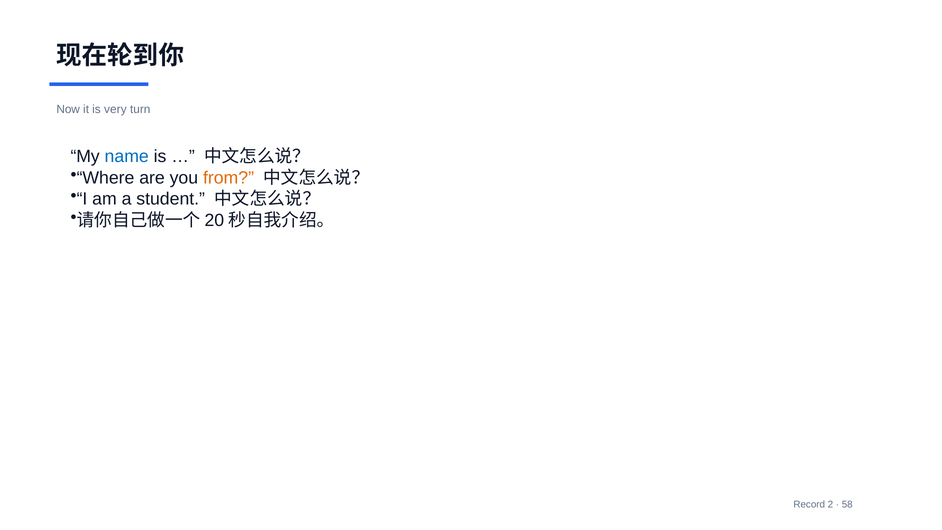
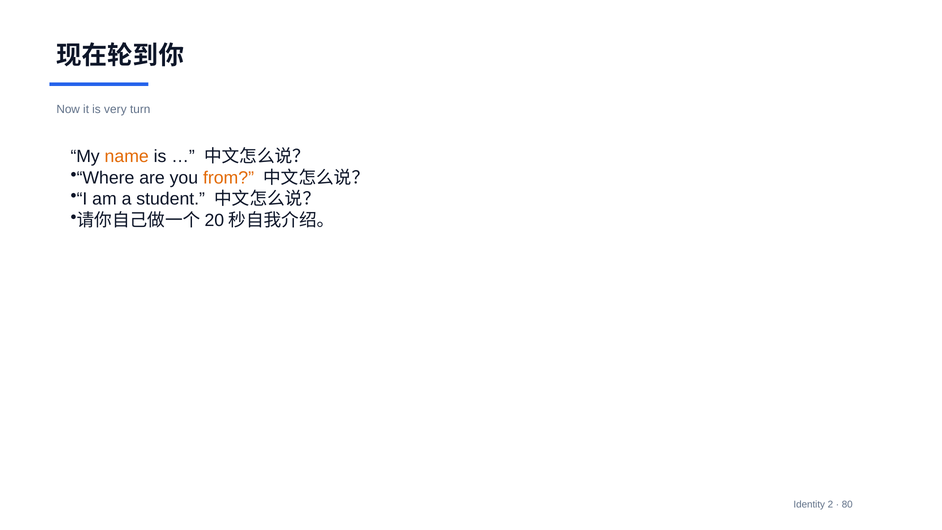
name colour: blue -> orange (127, 157)
Record: Record -> Identity (809, 505)
58: 58 -> 80 (847, 505)
